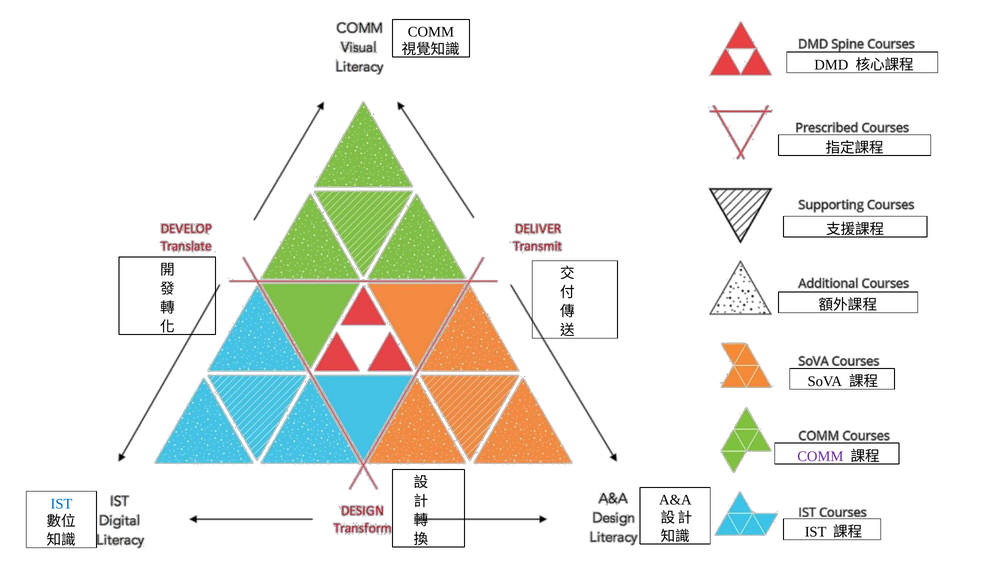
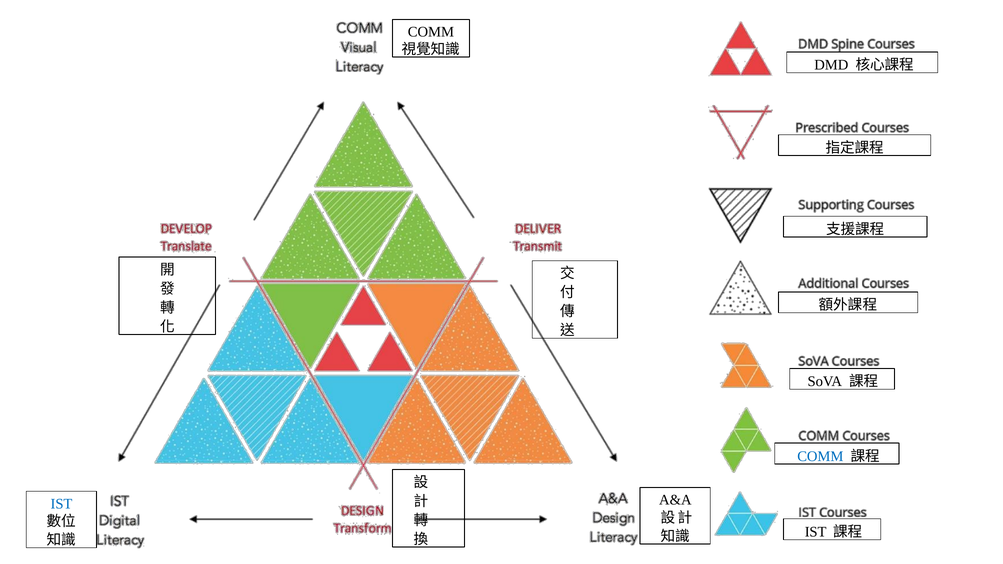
COMM colour: purple -> blue (820, 456)
